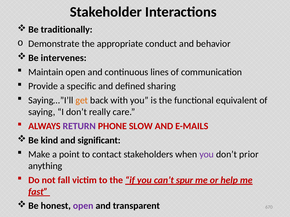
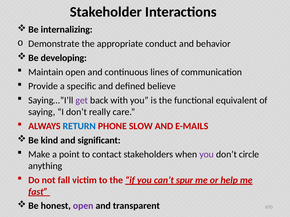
traditionally: traditionally -> internalizing (67, 30)
intervenes: intervenes -> developing (64, 58)
sharing: sharing -> believe (162, 86)
get colour: orange -> purple (82, 101)
RETURN colour: purple -> blue (79, 126)
prior: prior -> circle (249, 155)
